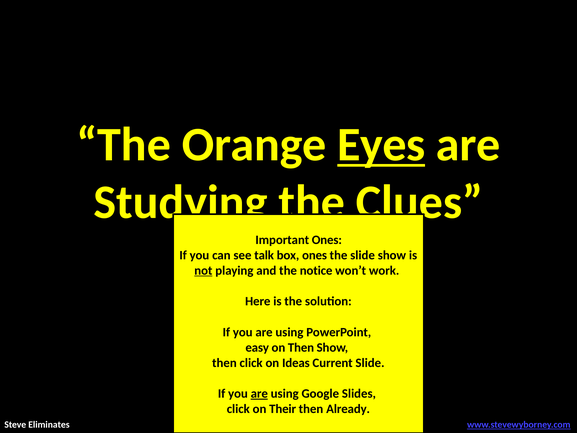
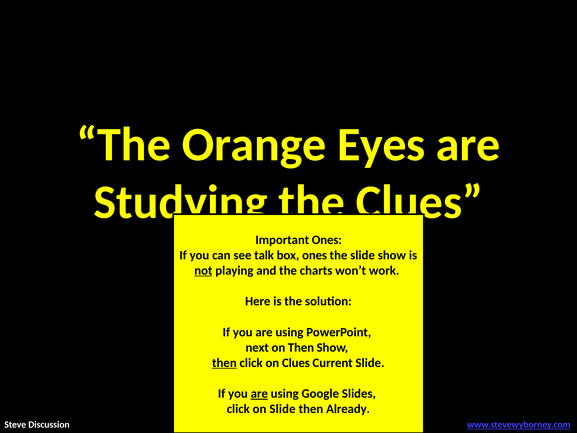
Eyes underline: present -> none (381, 145)
notice: notice -> charts (316, 270)
easy: easy -> next (257, 347)
then underline: none -> present (224, 363)
on Ideas: Ideas -> Clues (296, 363)
on Their: Their -> Slide (283, 409)
Eliminates: Eliminates -> Discussion (49, 425)
